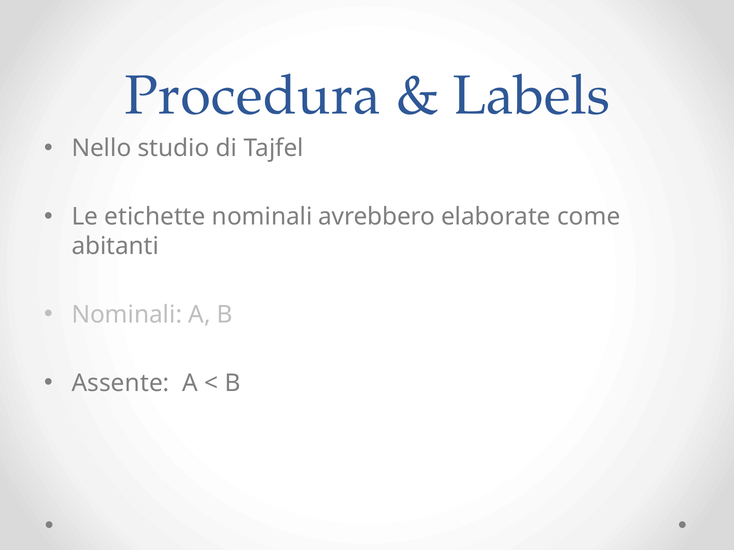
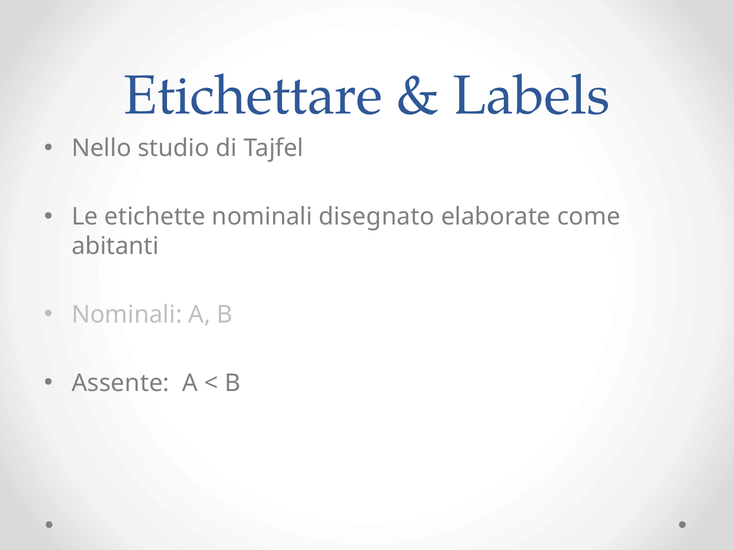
Procedura: Procedura -> Etichettare (253, 96)
avrebbero: avrebbero -> disegnato (377, 217)
